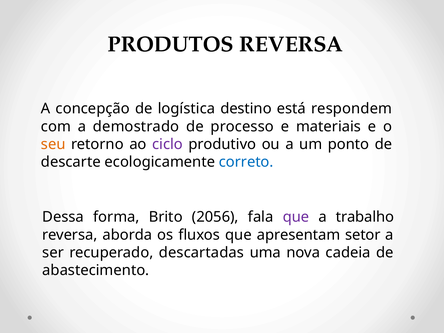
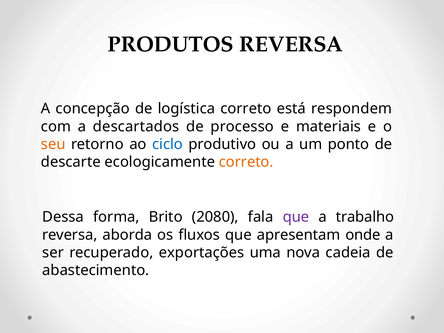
logística destino: destino -> correto (246, 109)
demostrado: demostrado -> descartados (136, 126)
ciclo colour: purple -> blue (168, 144)
correto colour: blue -> orange (246, 162)
2056: 2056 -> 2080 (215, 217)
setor: setor -> onde (363, 235)
descartadas: descartadas -> exportações (202, 253)
